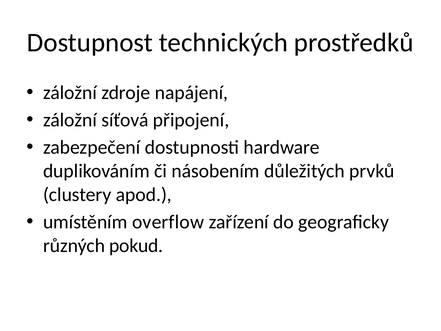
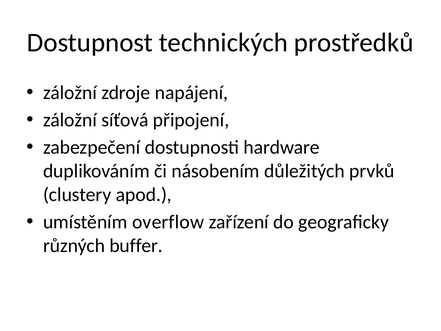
pokud: pokud -> buffer (136, 245)
